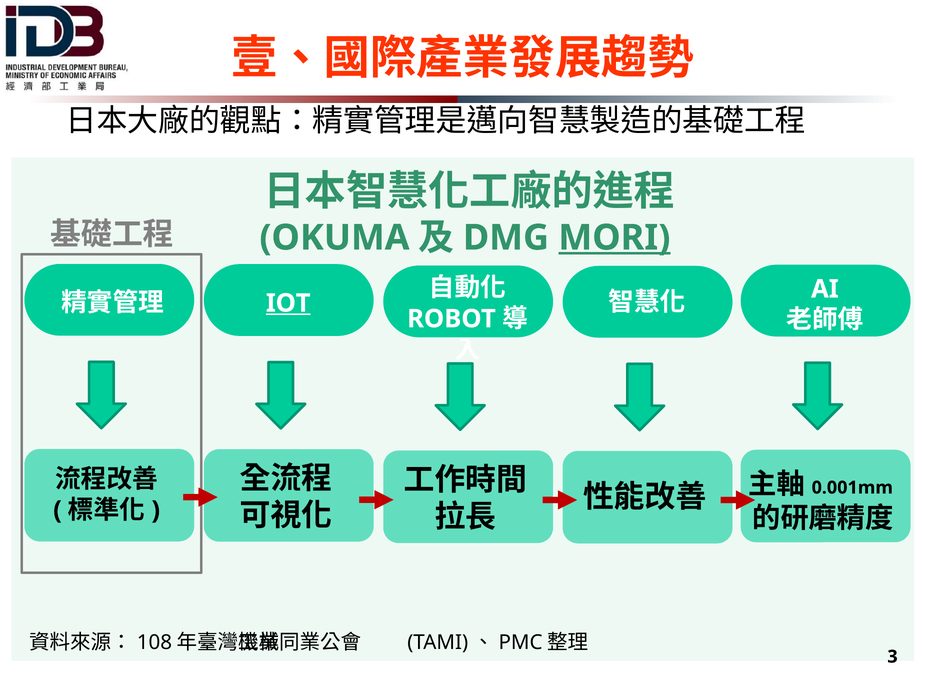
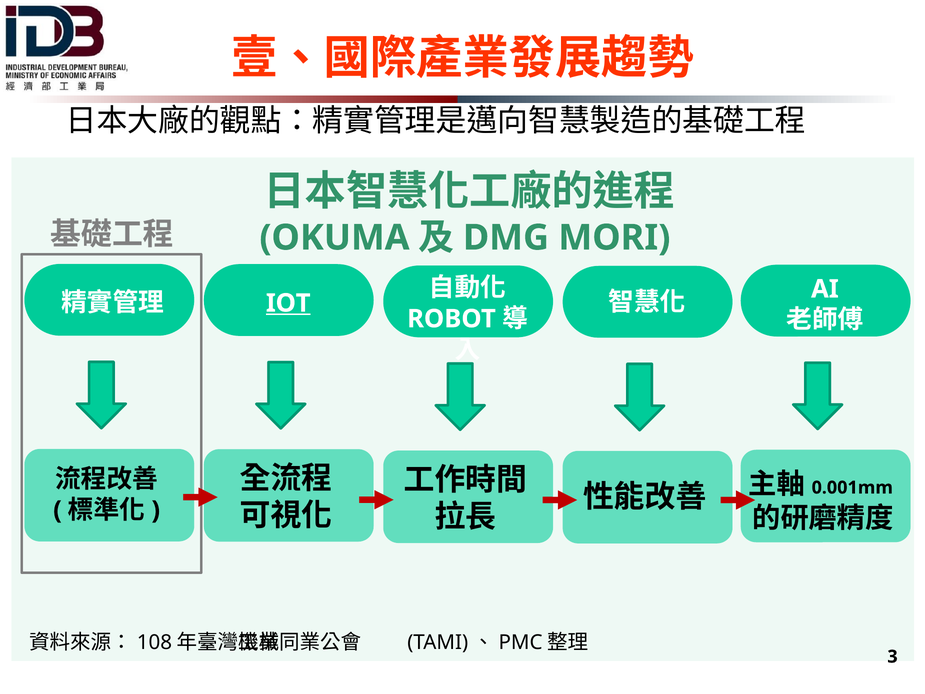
MORI underline: present -> none (614, 238)
